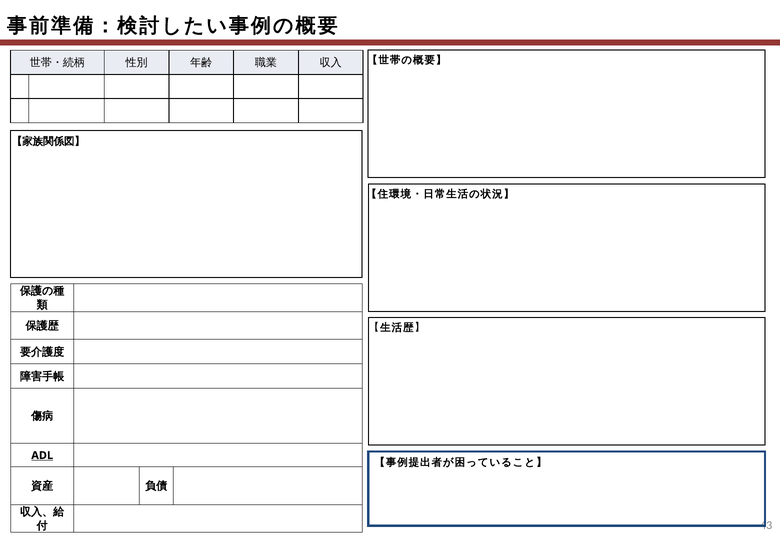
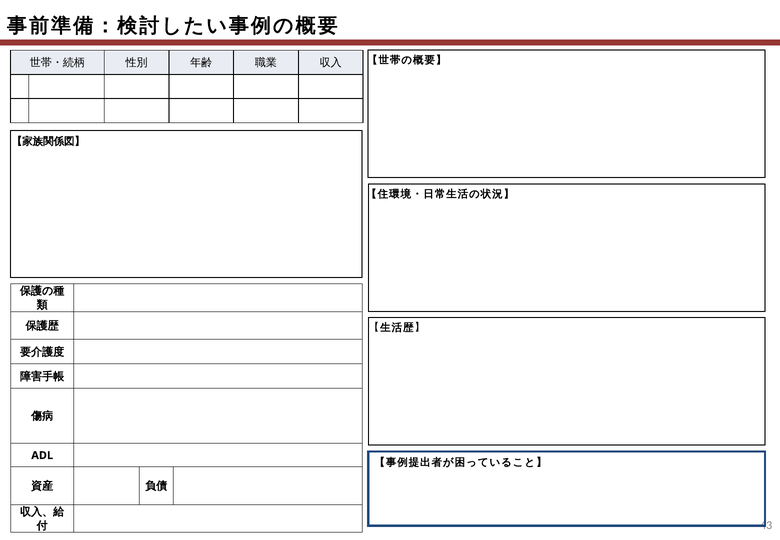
ADL underline: present -> none (42, 455)
